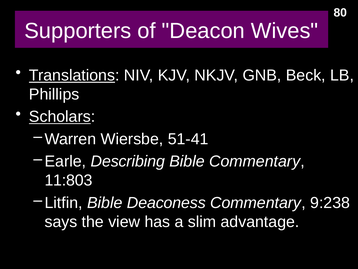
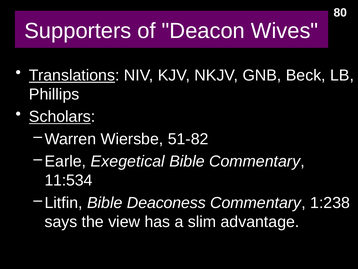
51-41: 51-41 -> 51-82 (188, 139)
Describing: Describing -> Exegetical (128, 161)
11:803: 11:803 -> 11:534 (68, 180)
9:238: 9:238 -> 1:238 (330, 202)
